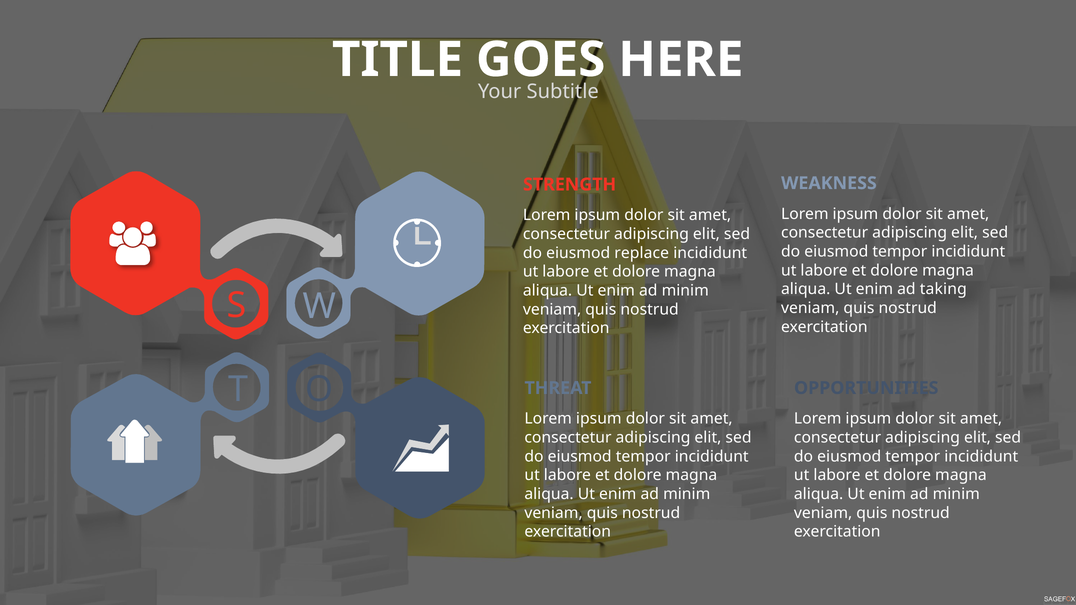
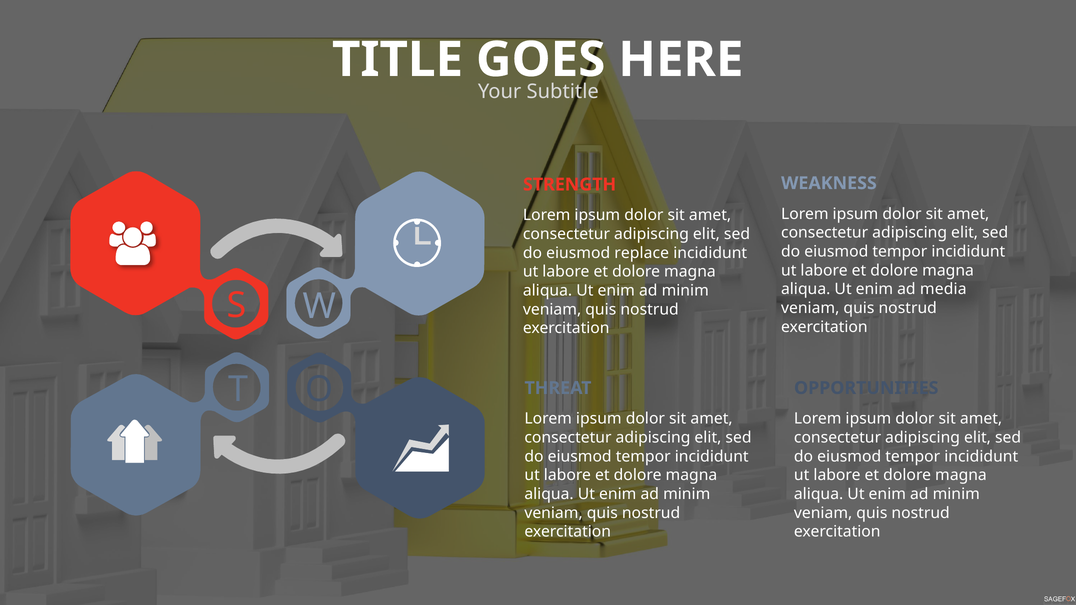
taking: taking -> media (943, 289)
